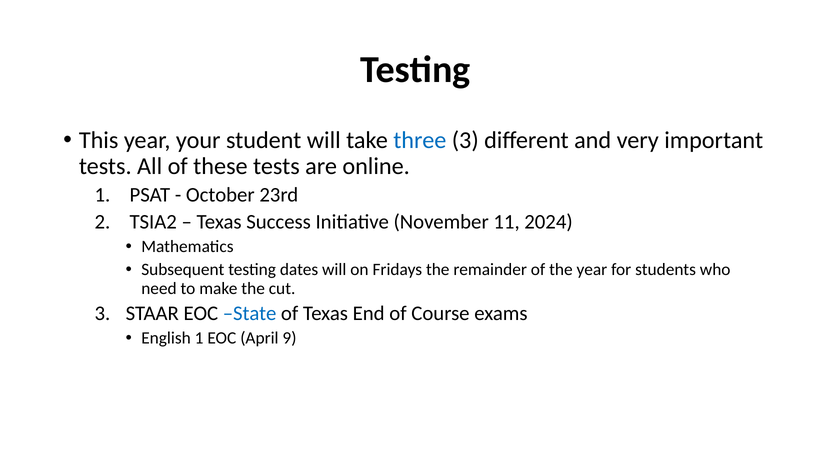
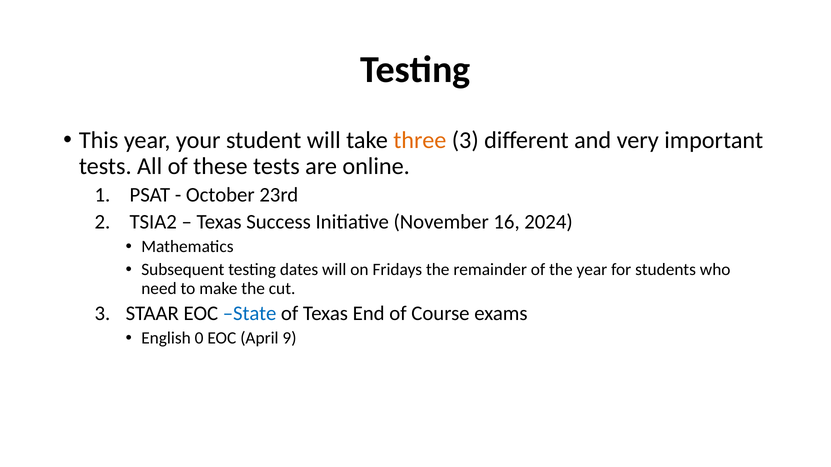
three colour: blue -> orange (420, 140)
11: 11 -> 16 (507, 222)
English 1: 1 -> 0 (199, 338)
